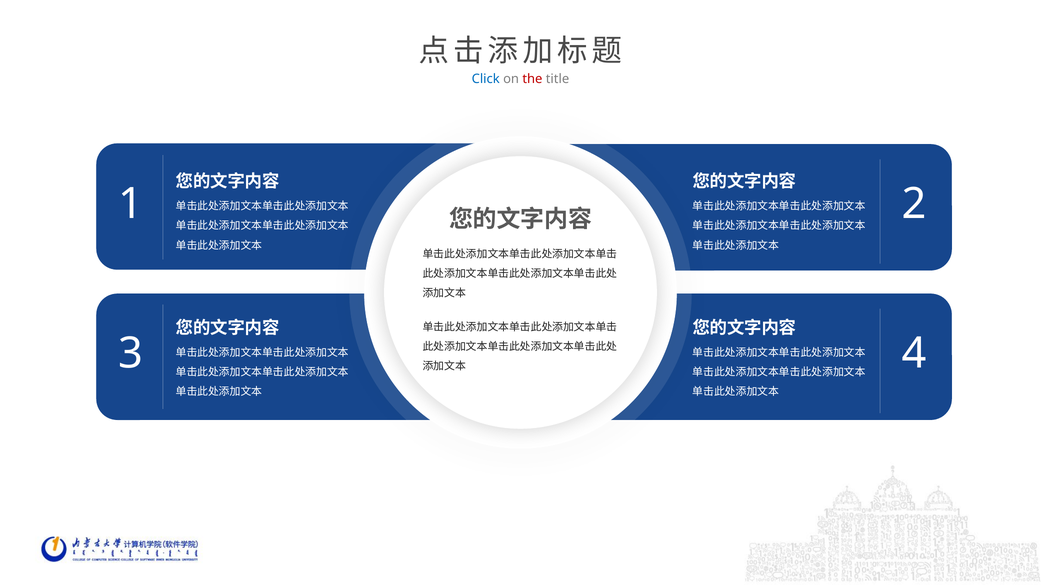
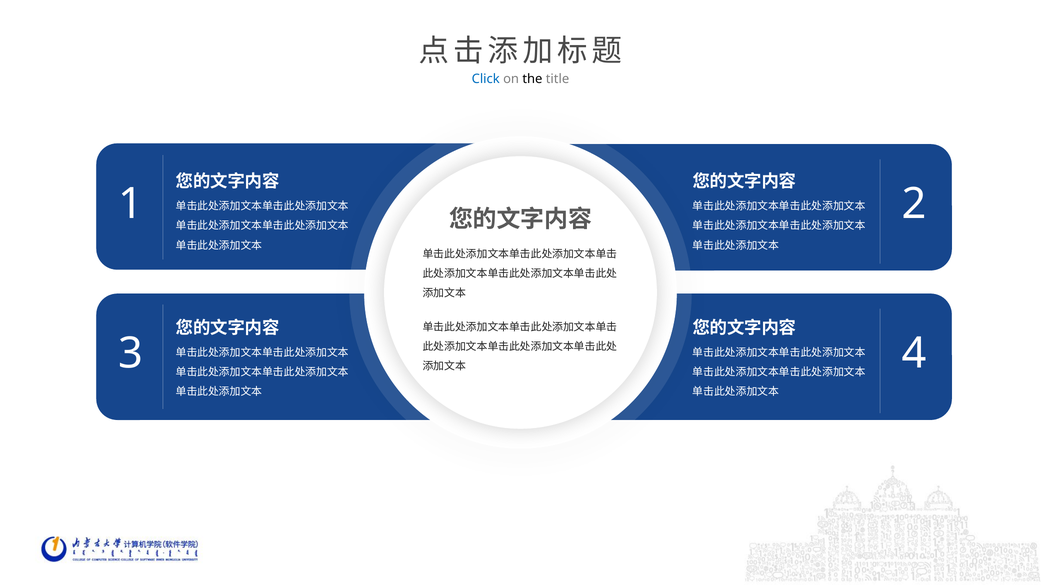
the colour: red -> black (532, 79)
